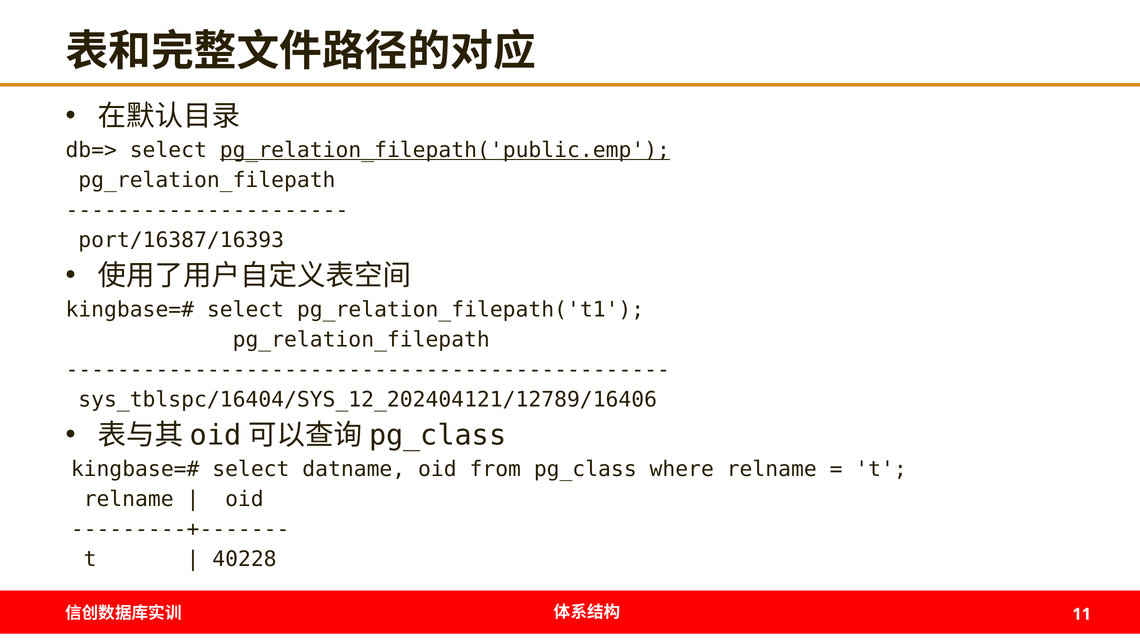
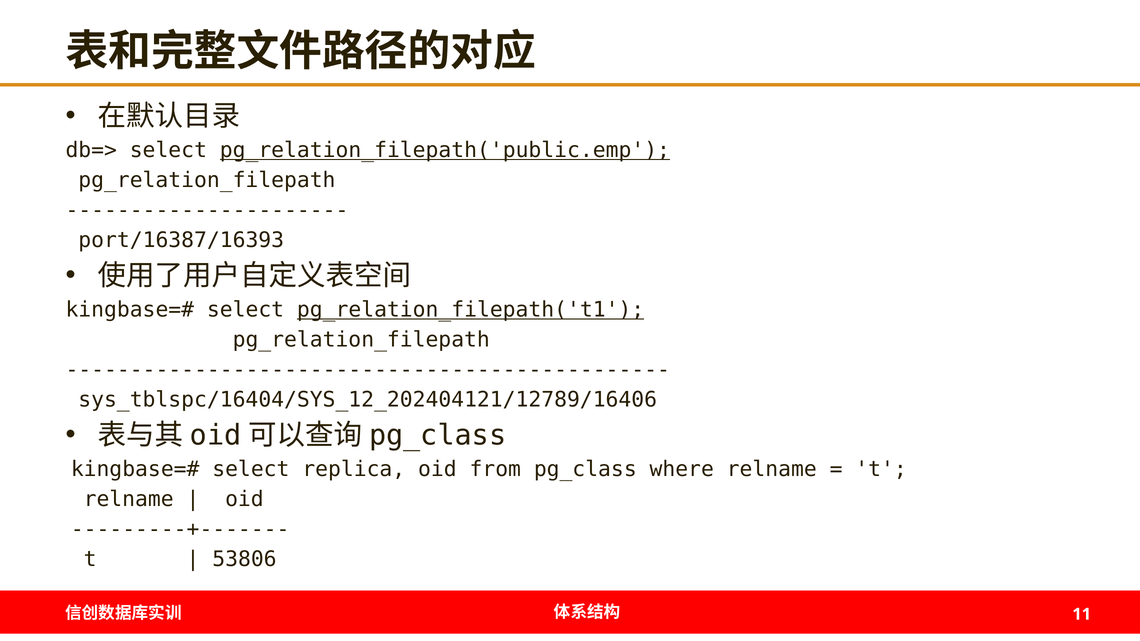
pg_relation_filepath('t1 underline: none -> present (471, 310)
datname: datname -> replica (354, 469)
40228: 40228 -> 53806 (244, 559)
